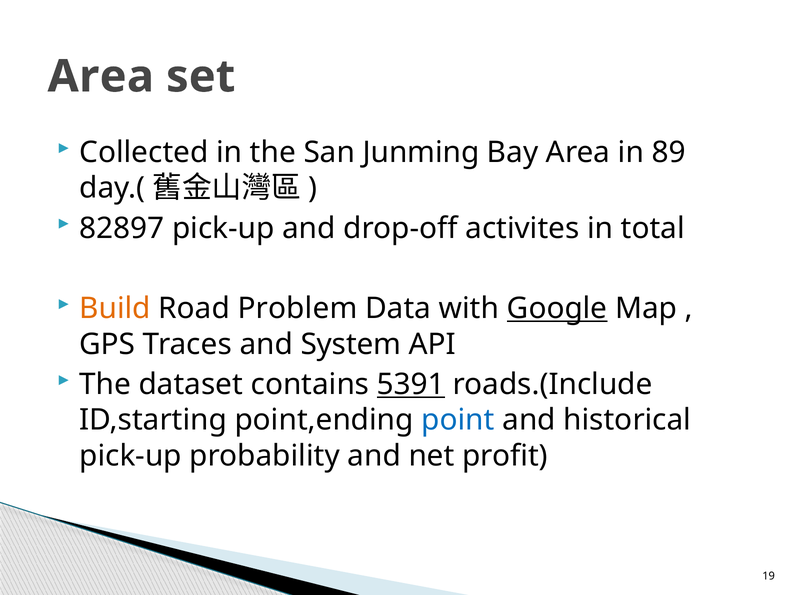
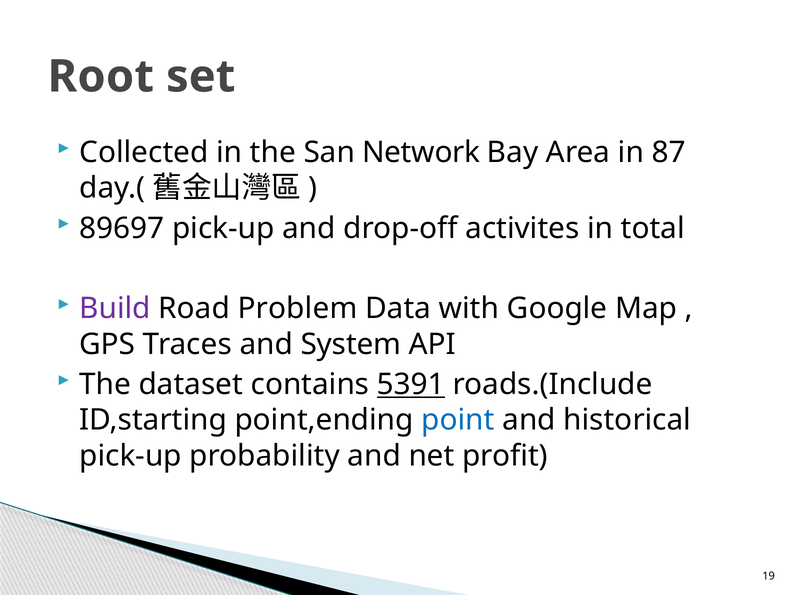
Area: Area -> Root (101, 77)
Junming: Junming -> Network (421, 153)
89: 89 -> 87 (669, 153)
82897: 82897 -> 89697 (122, 228)
Build colour: orange -> purple (115, 309)
Google underline: present -> none (557, 309)
